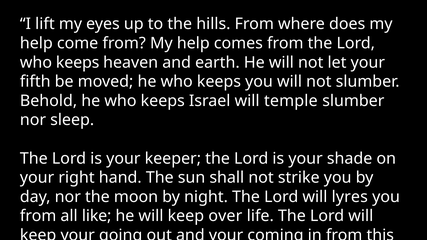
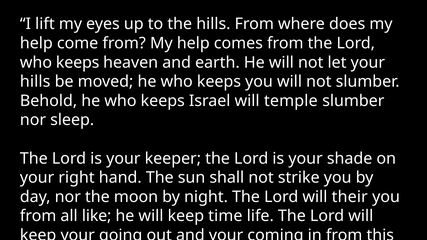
fifth: fifth -> hills (35, 82)
lyres: lyres -> their (350, 197)
keep over: over -> time (225, 216)
